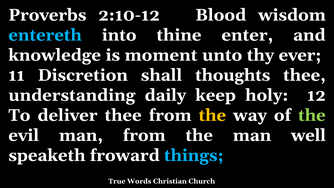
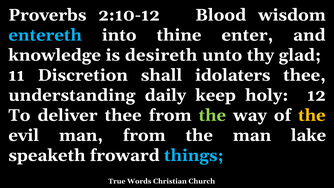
moment: moment -> desireth (161, 55)
ever: ever -> glad (300, 55)
thoughts: thoughts -> idolaters (233, 75)
the colour: yellow -> light green (212, 115)
the colour: light green -> yellow (312, 115)
well: well -> lake (308, 135)
